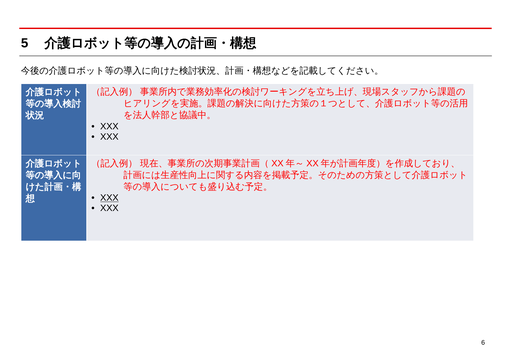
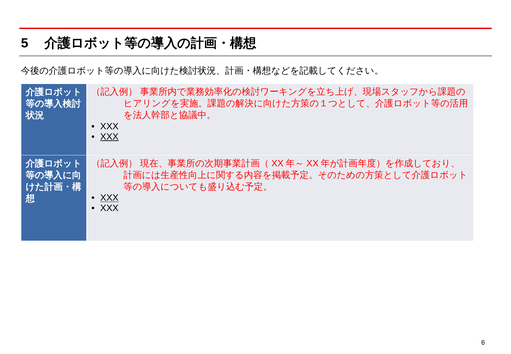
XXX underline: none -> present (109, 137)
